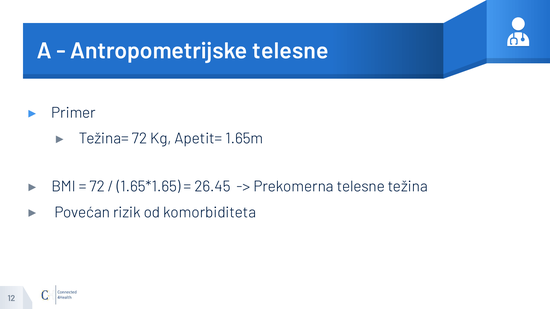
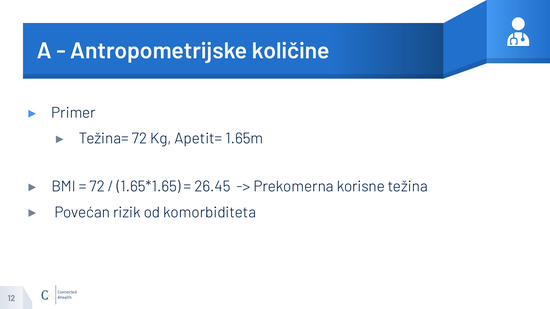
Antropometrijske telesne: telesne -> količine (291, 51)
Prekomerna telesne: telesne -> korisne (361, 187)
